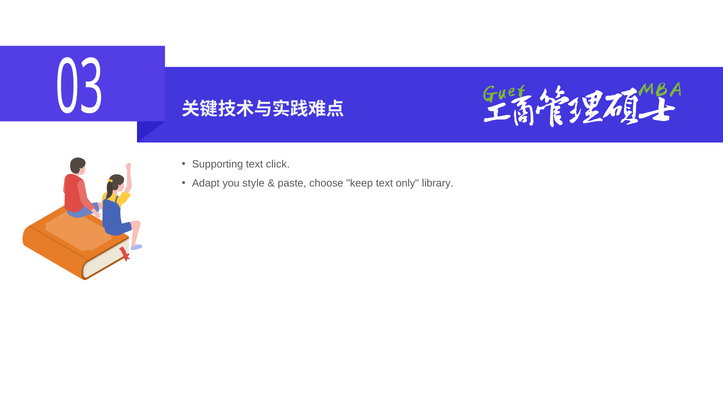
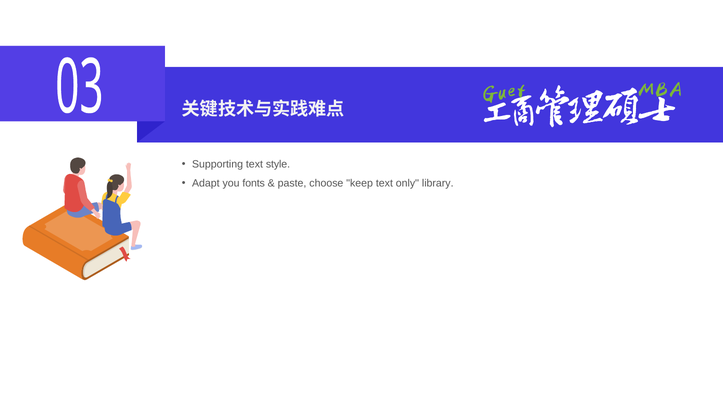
click: click -> style (278, 164)
style: style -> fonts (254, 183)
